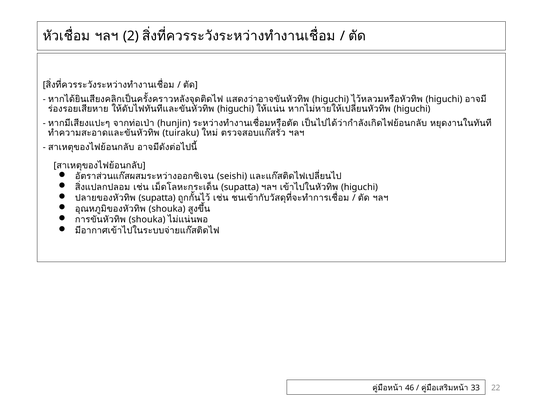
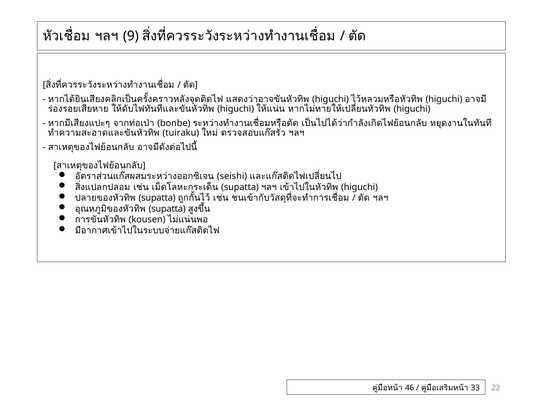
2: 2 -> 9 (131, 36)
hunjin: hunjin -> bonbe (174, 123)
shouka: shouka -> supatta (167, 209)
shouka: shouka -> kousen (147, 220)
